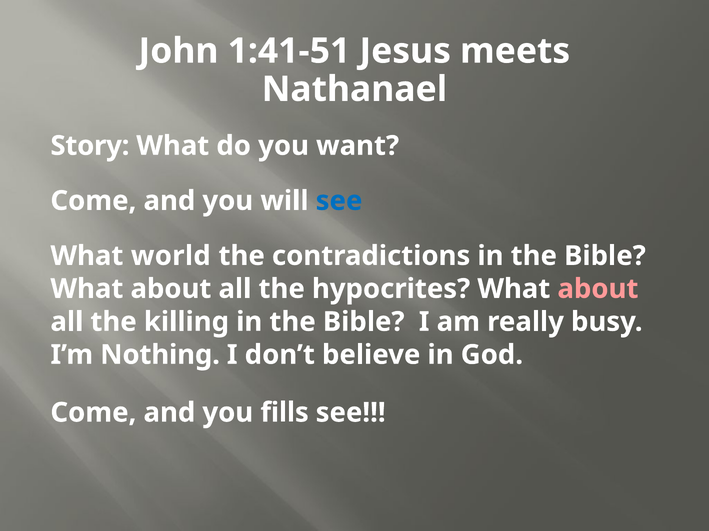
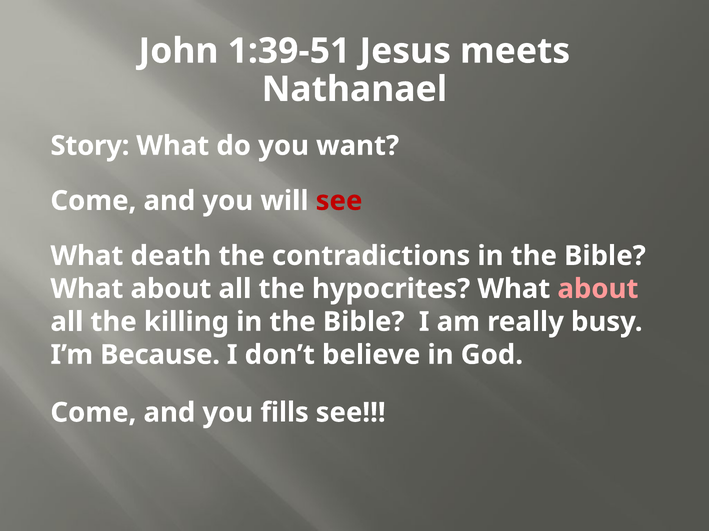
1:41-51: 1:41-51 -> 1:39-51 (289, 51)
see colour: blue -> red (339, 201)
world: world -> death (171, 256)
Nothing: Nothing -> Because (160, 355)
